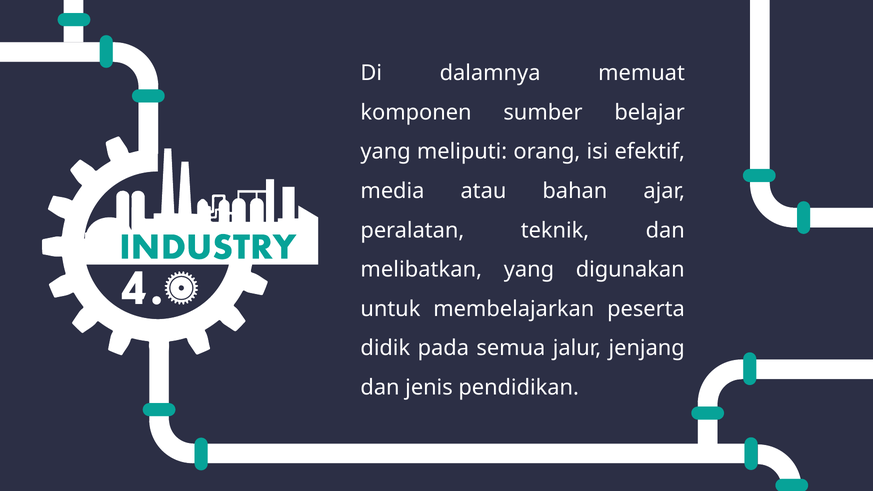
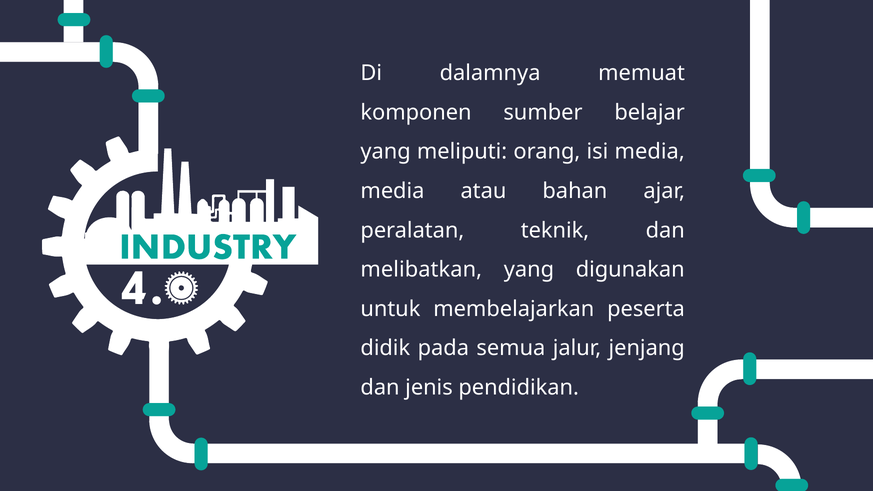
isi efektif: efektif -> media (650, 152)
